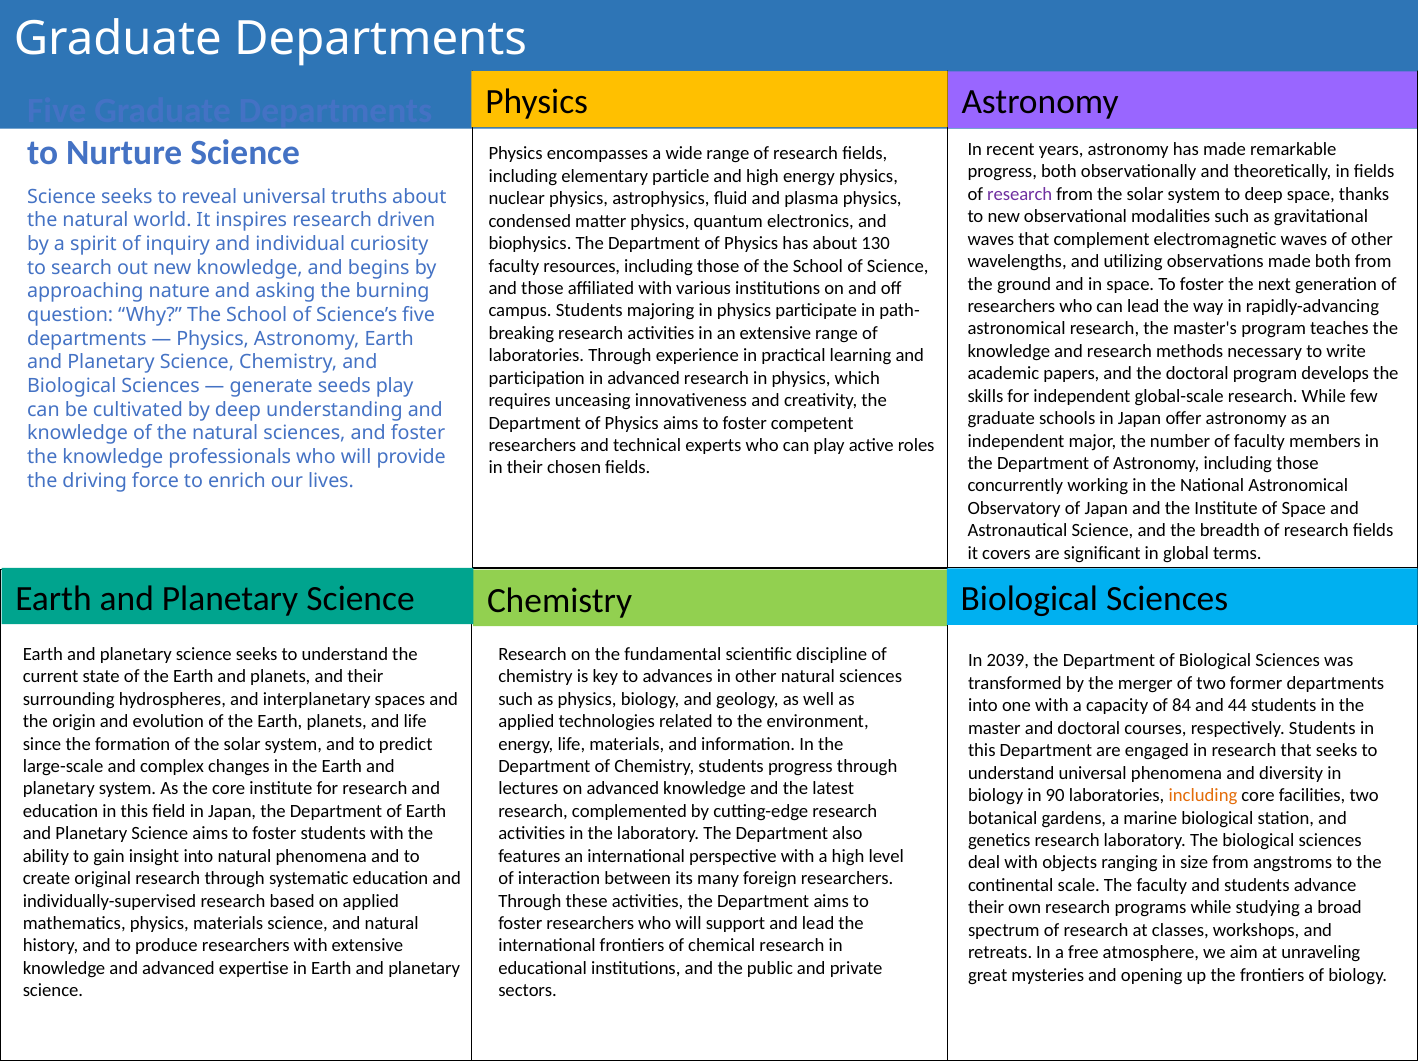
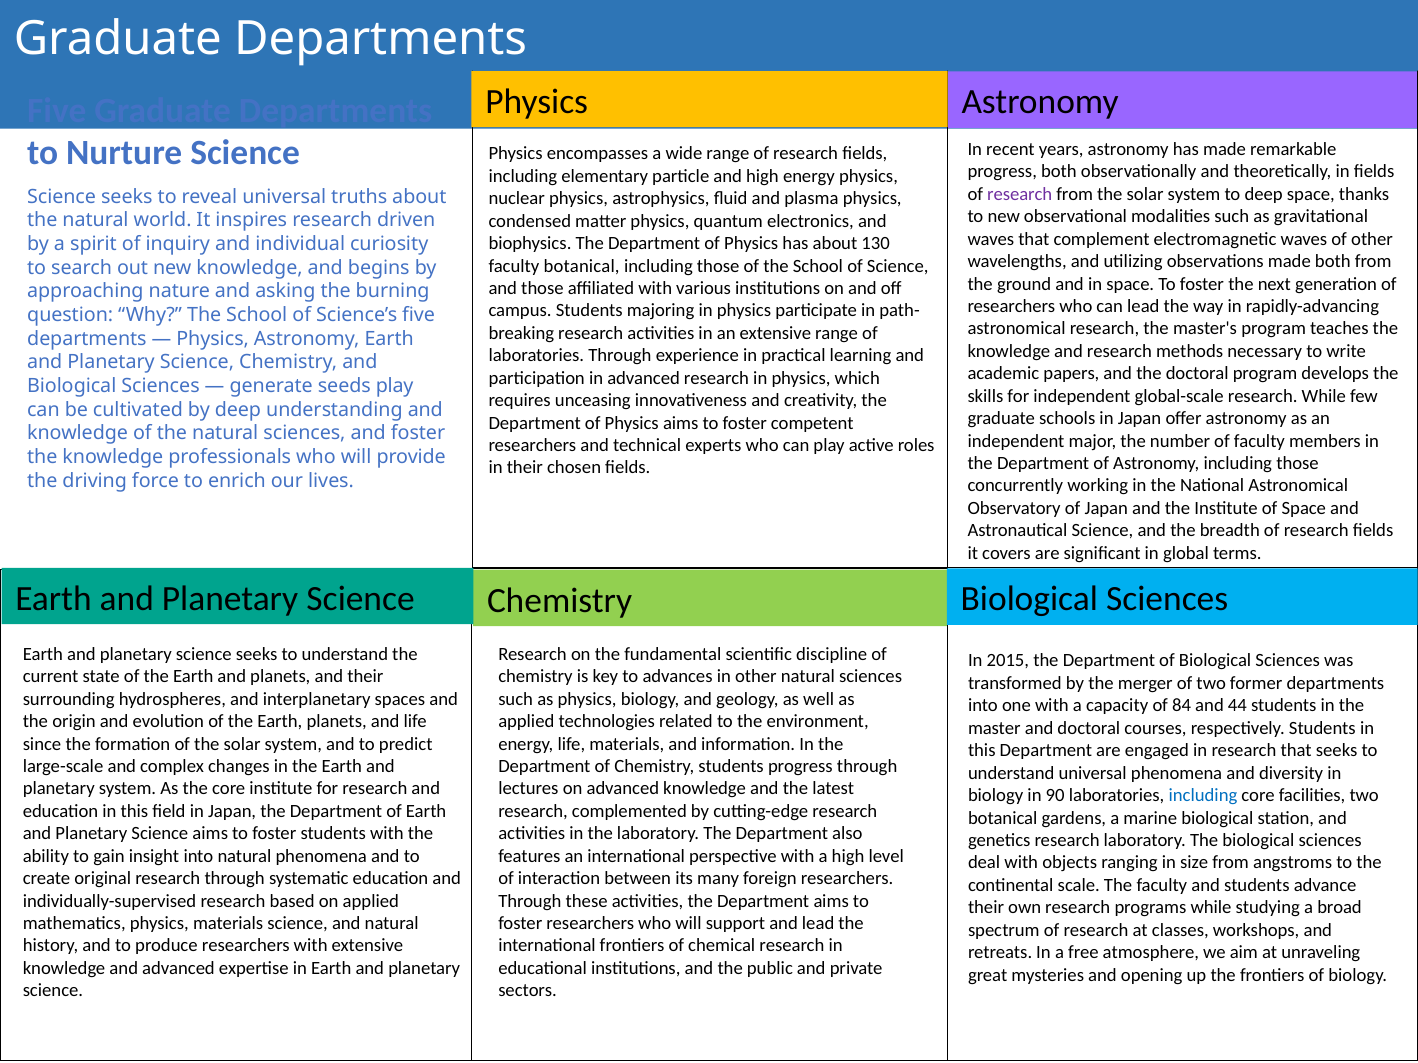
faculty resources: resources -> botanical (582, 266)
2039: 2039 -> 2015 (1008, 661)
including colour: orange -> blue (1203, 796)
